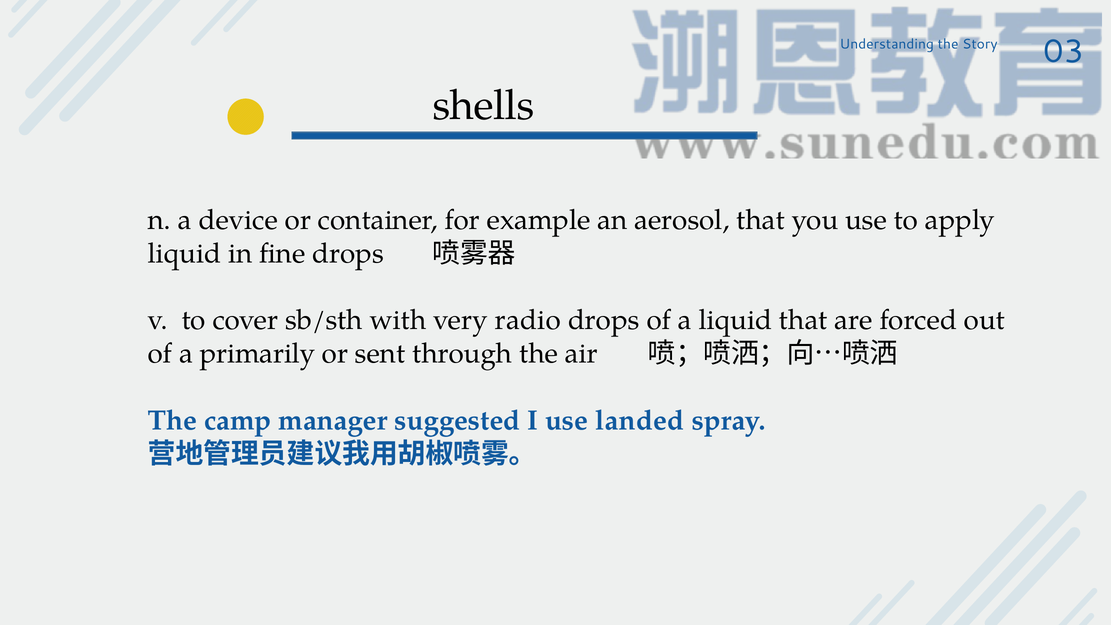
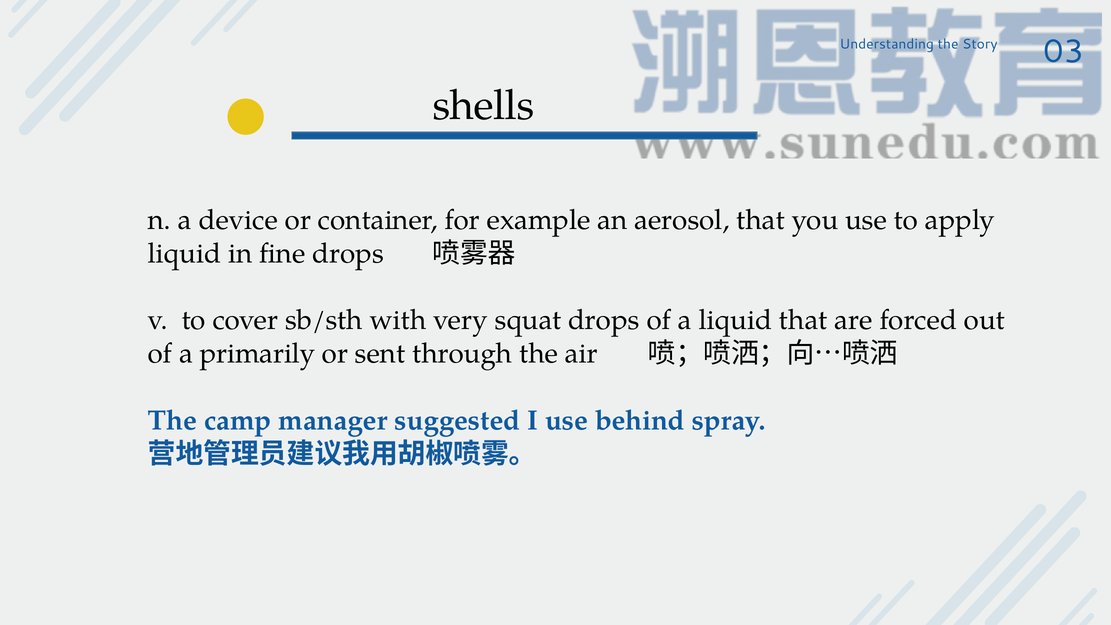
radio: radio -> squat (528, 320)
landed: landed -> behind (640, 421)
